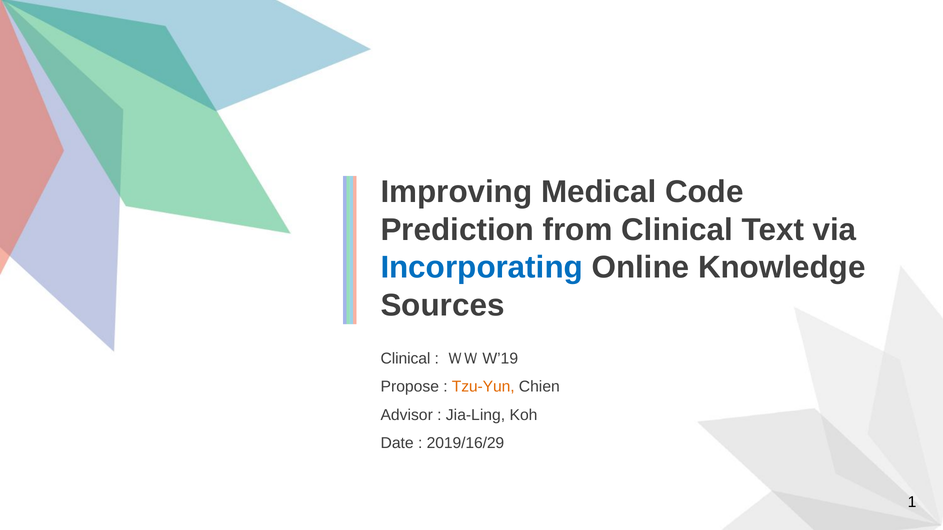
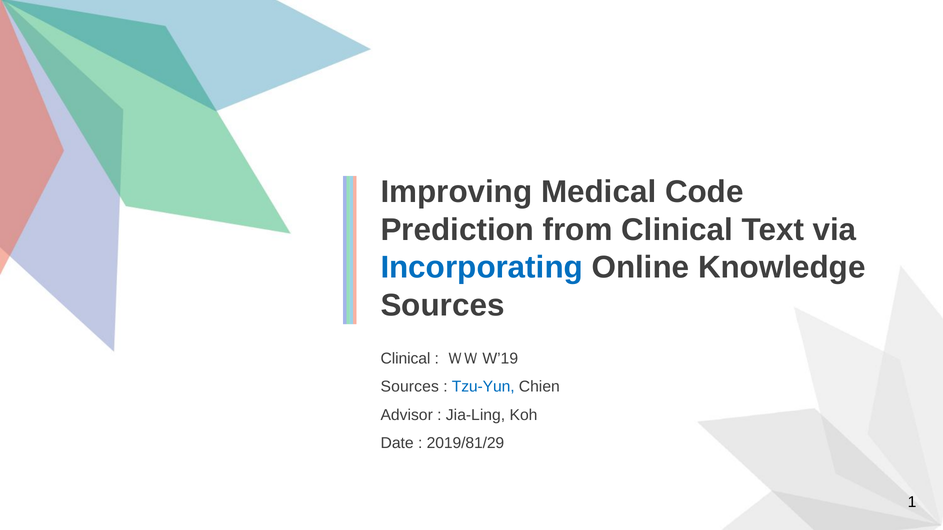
Propose: Propose -> Sources (410, 387)
Tzu-Yun colour: orange -> blue (483, 387)
2019/16/29: 2019/16/29 -> 2019/81/29 (465, 444)
